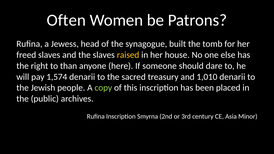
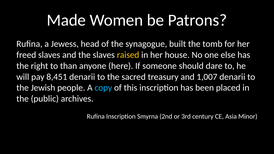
Often: Often -> Made (66, 20)
1,574: 1,574 -> 8,451 (57, 77)
1,010: 1,010 -> 1,007 (207, 77)
copy colour: light green -> light blue (103, 88)
